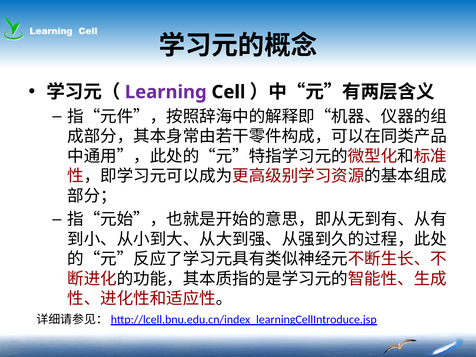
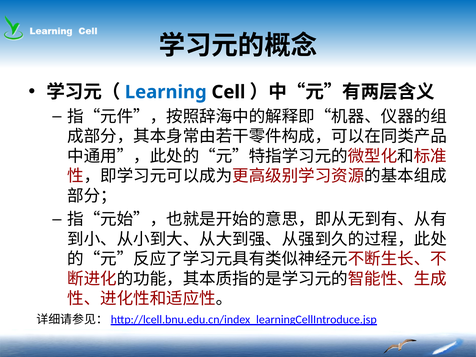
Learning colour: purple -> blue (166, 92)
